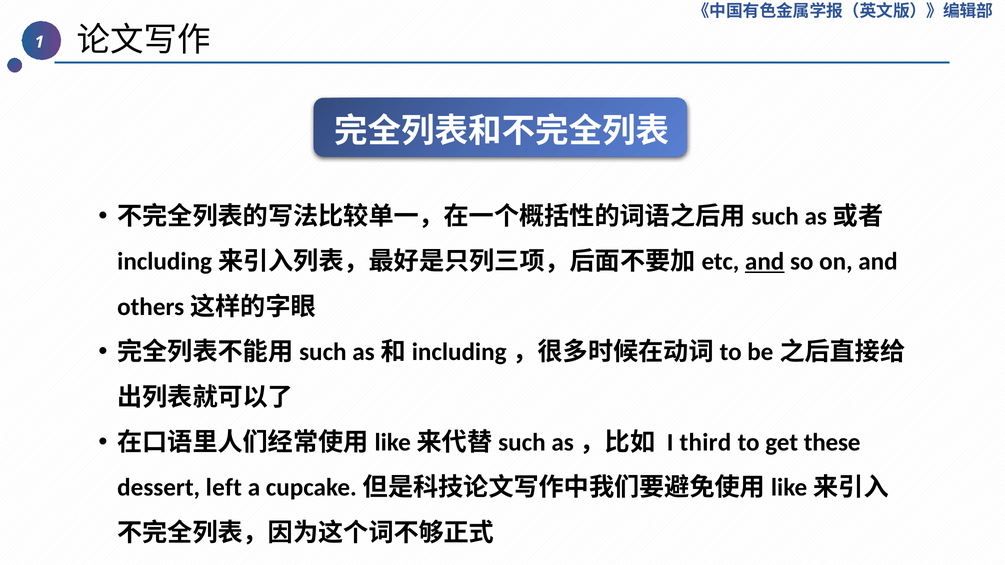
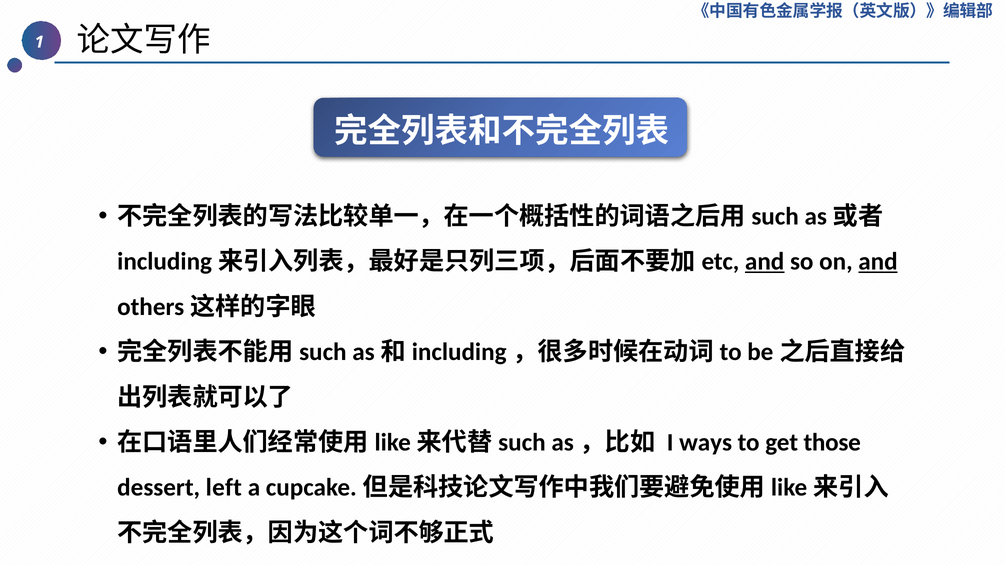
and underline: none -> present (878, 262)
third: third -> ways (706, 443)
these: these -> those (832, 443)
